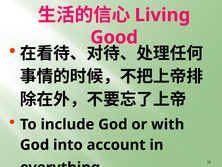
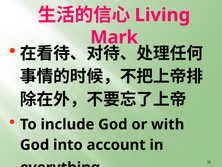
Good: Good -> Mark (114, 37)
